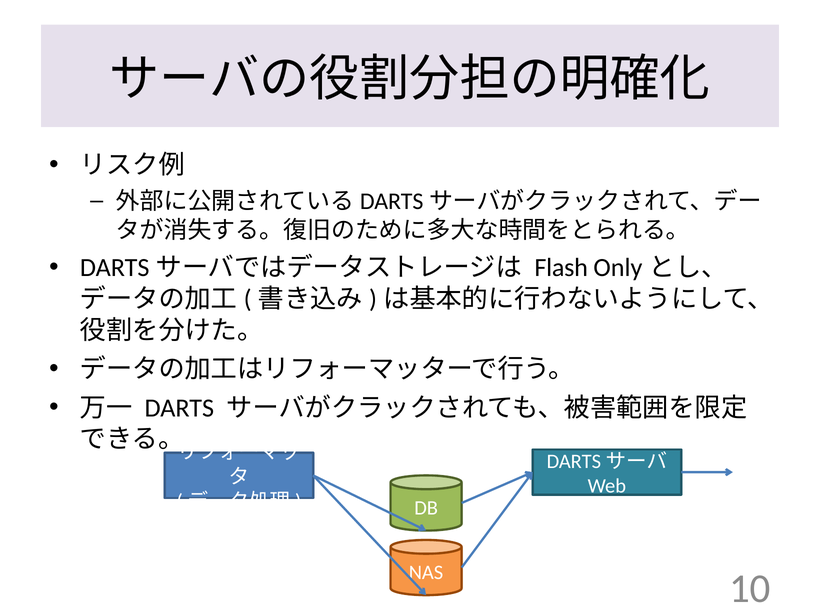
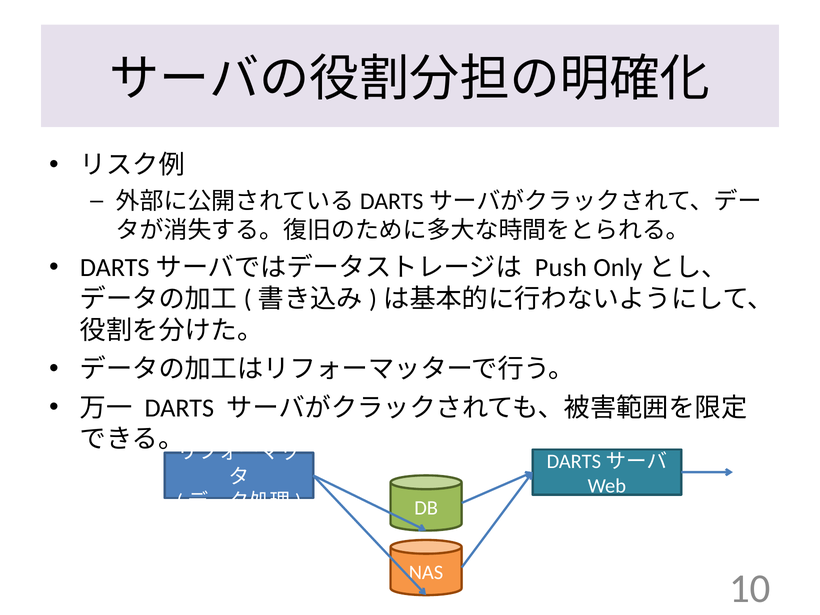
Flash: Flash -> Push (561, 268)
